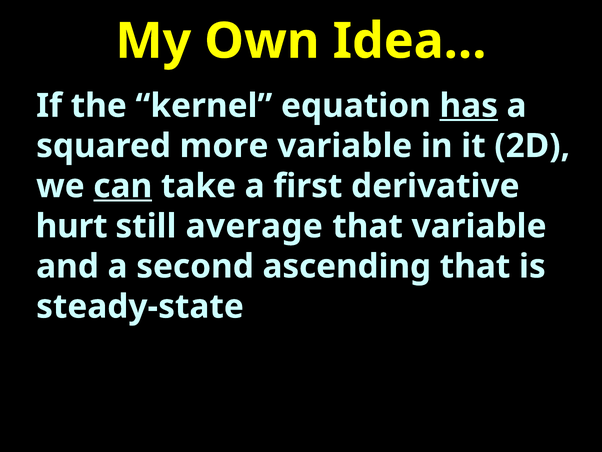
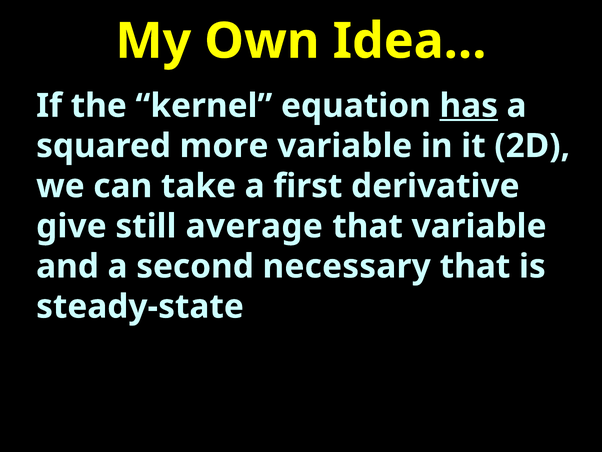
can underline: present -> none (123, 186)
hurt: hurt -> give (71, 226)
ascending: ascending -> necessary (347, 266)
